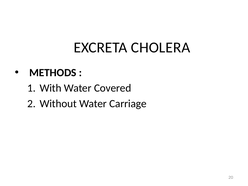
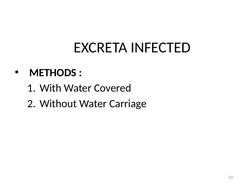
CHOLERA: CHOLERA -> INFECTED (161, 48)
